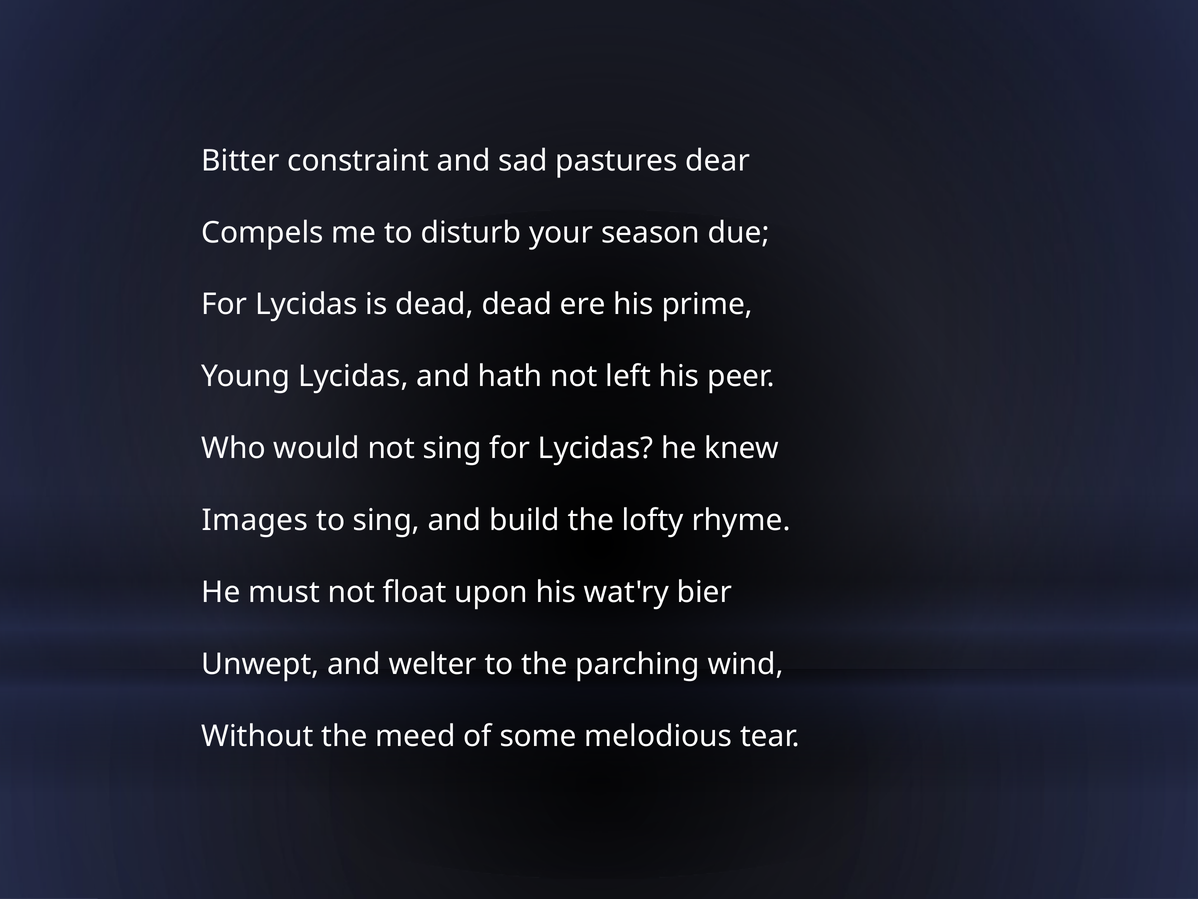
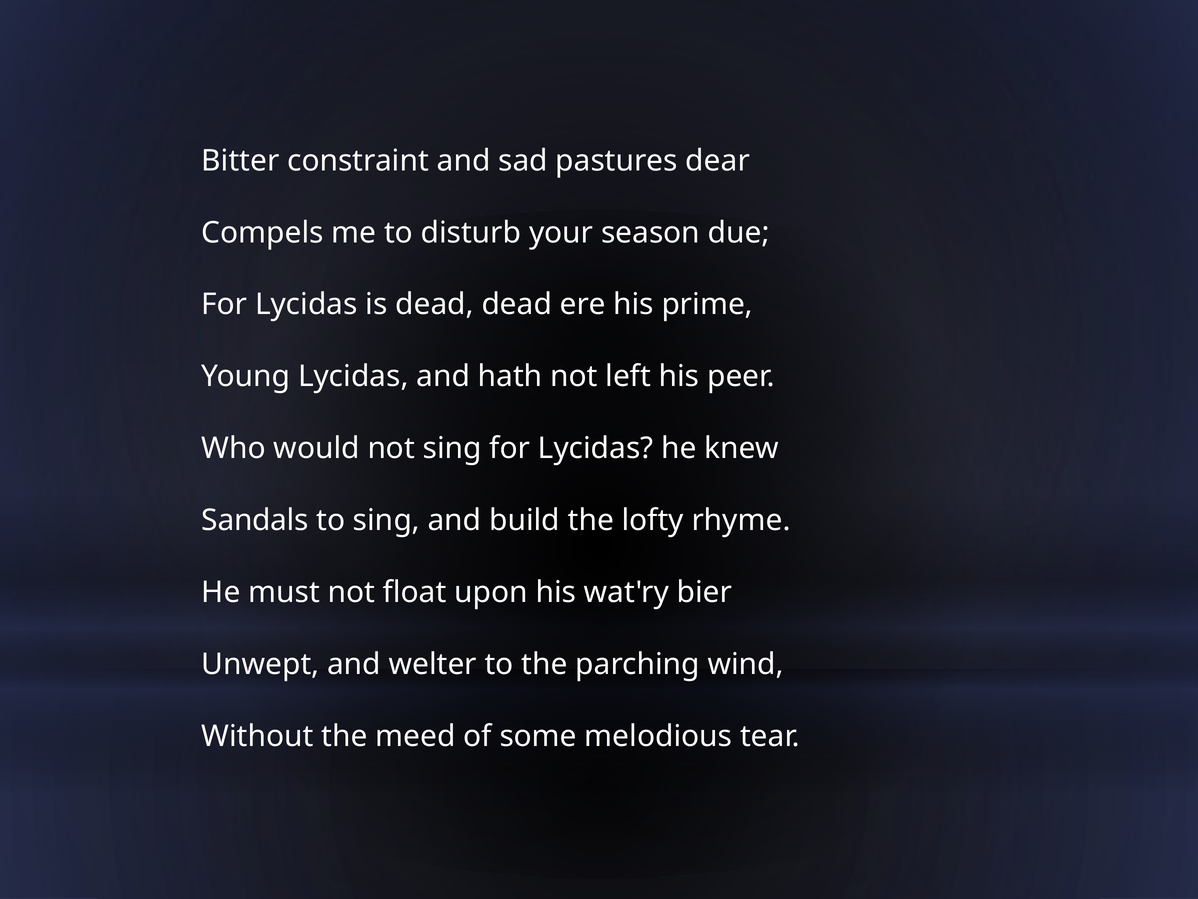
Images: Images -> Sandals (255, 520)
